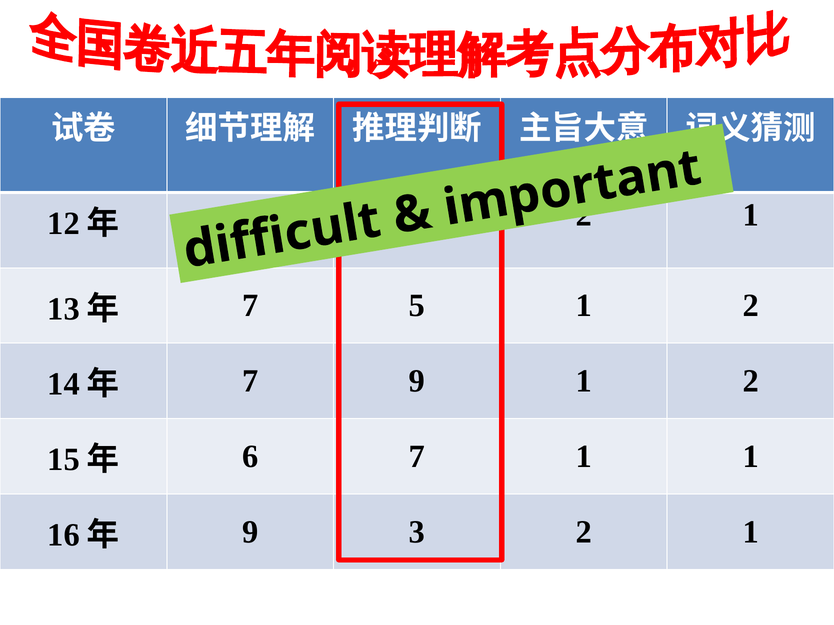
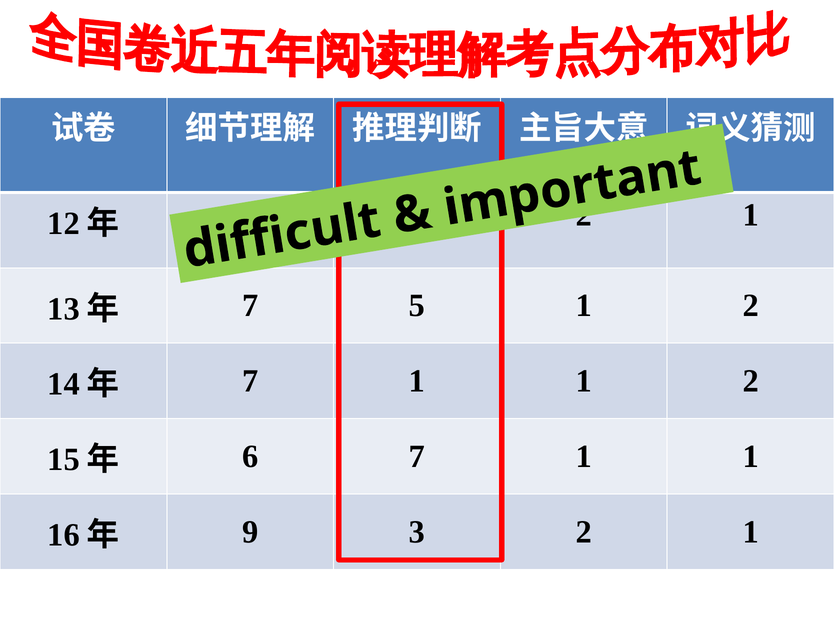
9: 9 -> 1 (417, 381)
